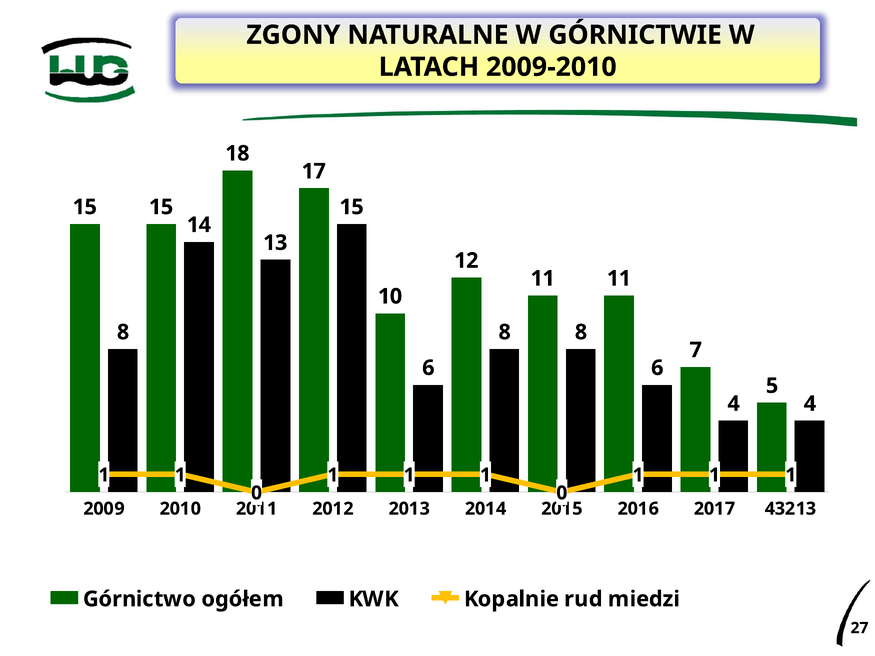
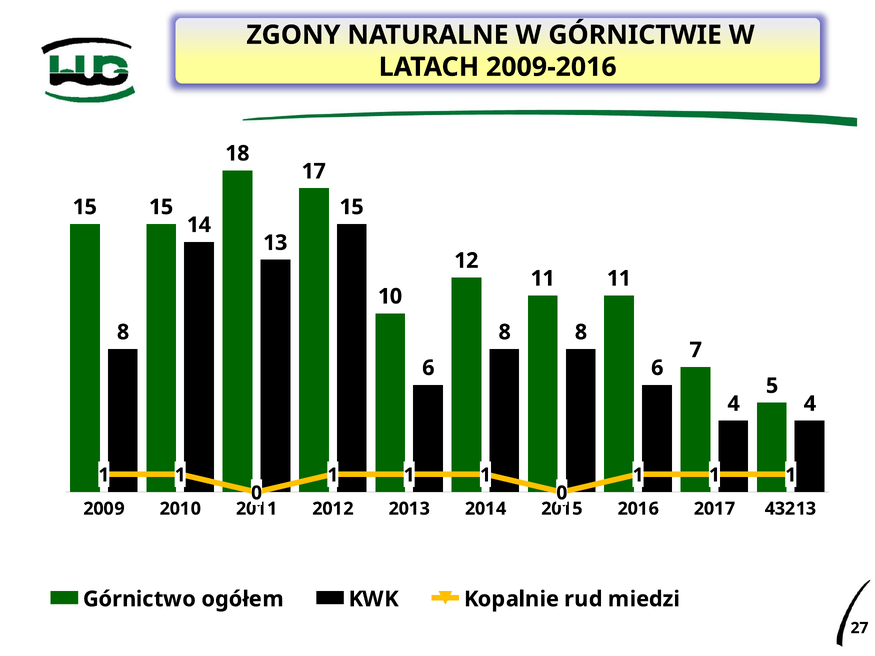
2009-2010: 2009-2010 -> 2009-2016 (551, 67)
